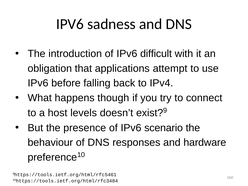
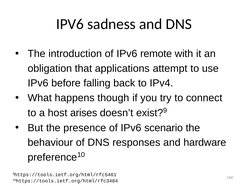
difficult: difficult -> remote (156, 54)
levels: levels -> arises (84, 113)
